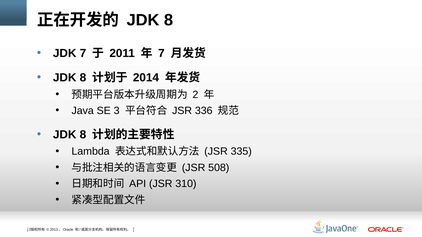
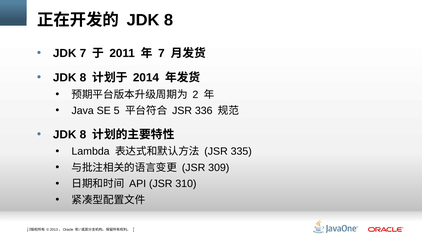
3: 3 -> 5 (117, 111)
508: 508 -> 309 (219, 168)
